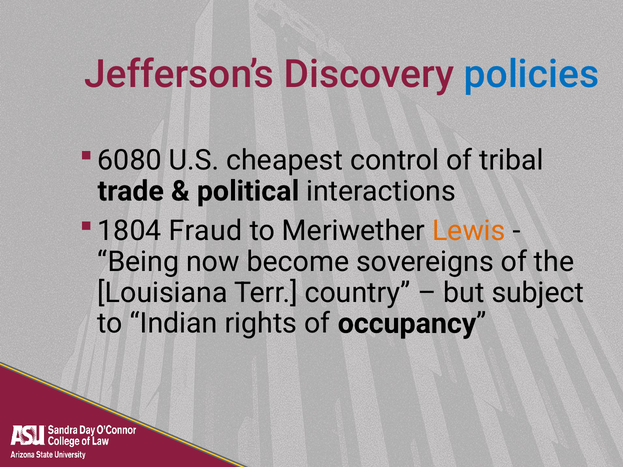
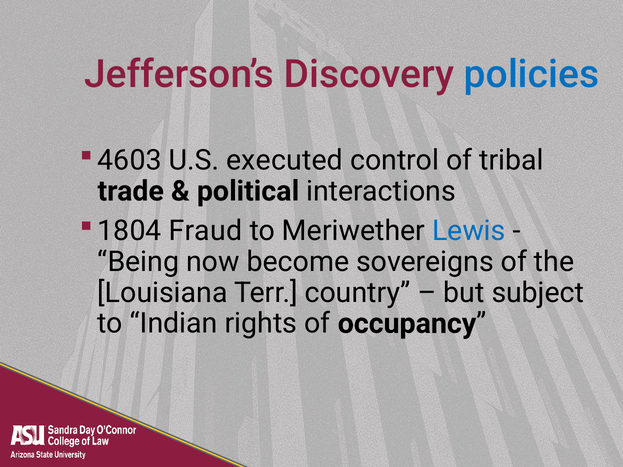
6080: 6080 -> 4603 (130, 160)
cheapest: cheapest -> executed (285, 160)
Lewis colour: orange -> blue (469, 231)
